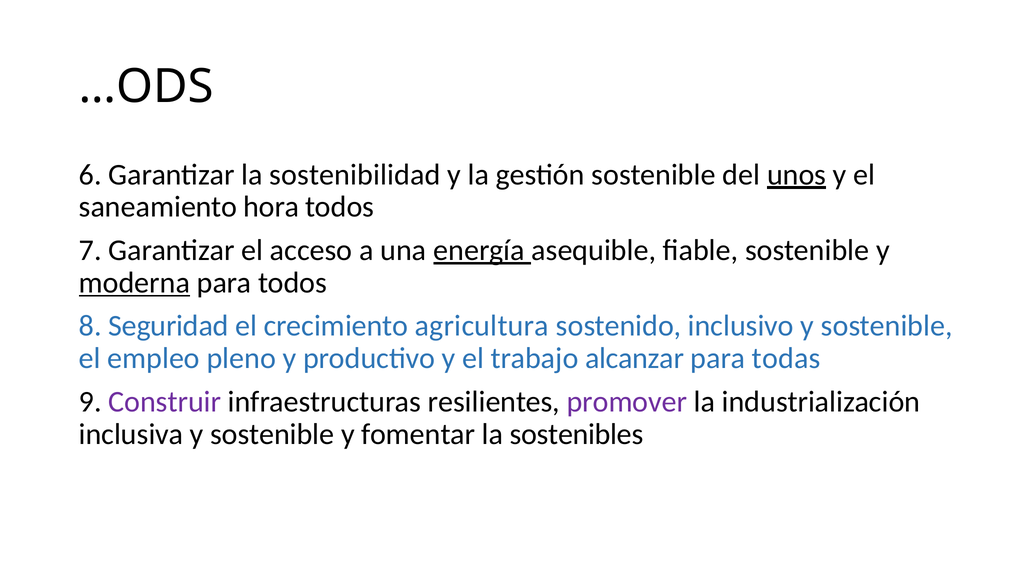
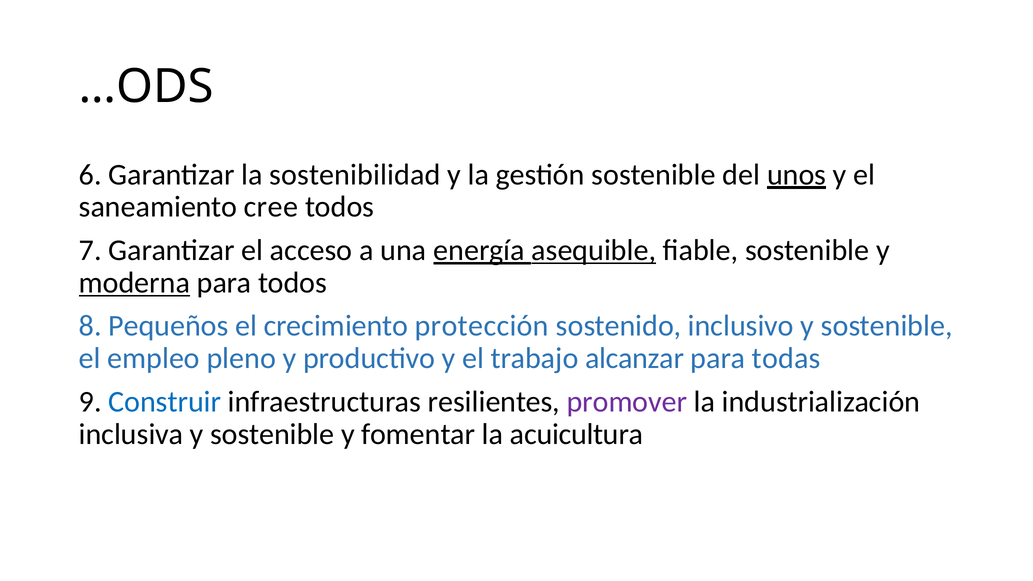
hora: hora -> cree (271, 207)
asequible underline: none -> present (594, 250)
Seguridad: Seguridad -> Pequeños (168, 326)
agricultura: agricultura -> protección (482, 326)
Construir colour: purple -> blue (165, 402)
sostenibles: sostenibles -> acuicultura (577, 434)
